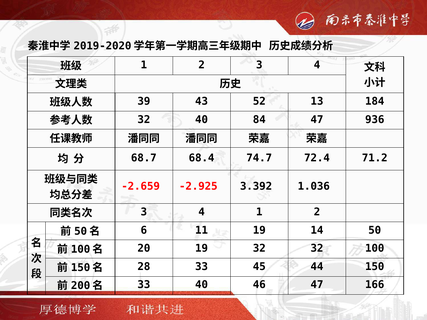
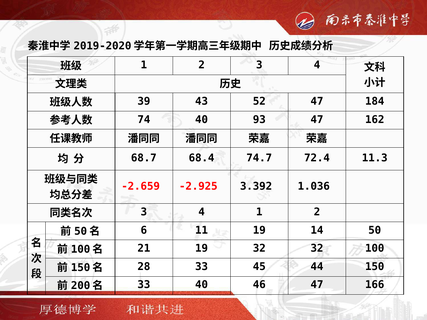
52 13: 13 -> 47 (317, 101)
32: 32 -> 74 (144, 120)
84: 84 -> 93 (259, 120)
936: 936 -> 162 (375, 120)
71.2: 71.2 -> 11.3 (375, 158)
20: 20 -> 21 (144, 249)
